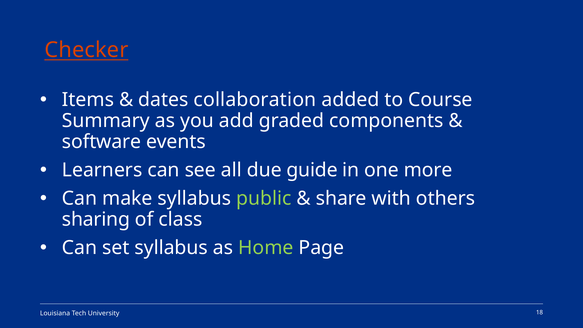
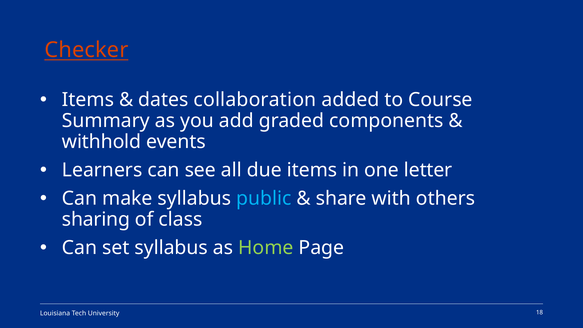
software: software -> withhold (102, 142)
due guide: guide -> items (312, 170)
more: more -> letter (428, 170)
public colour: light green -> light blue (264, 198)
